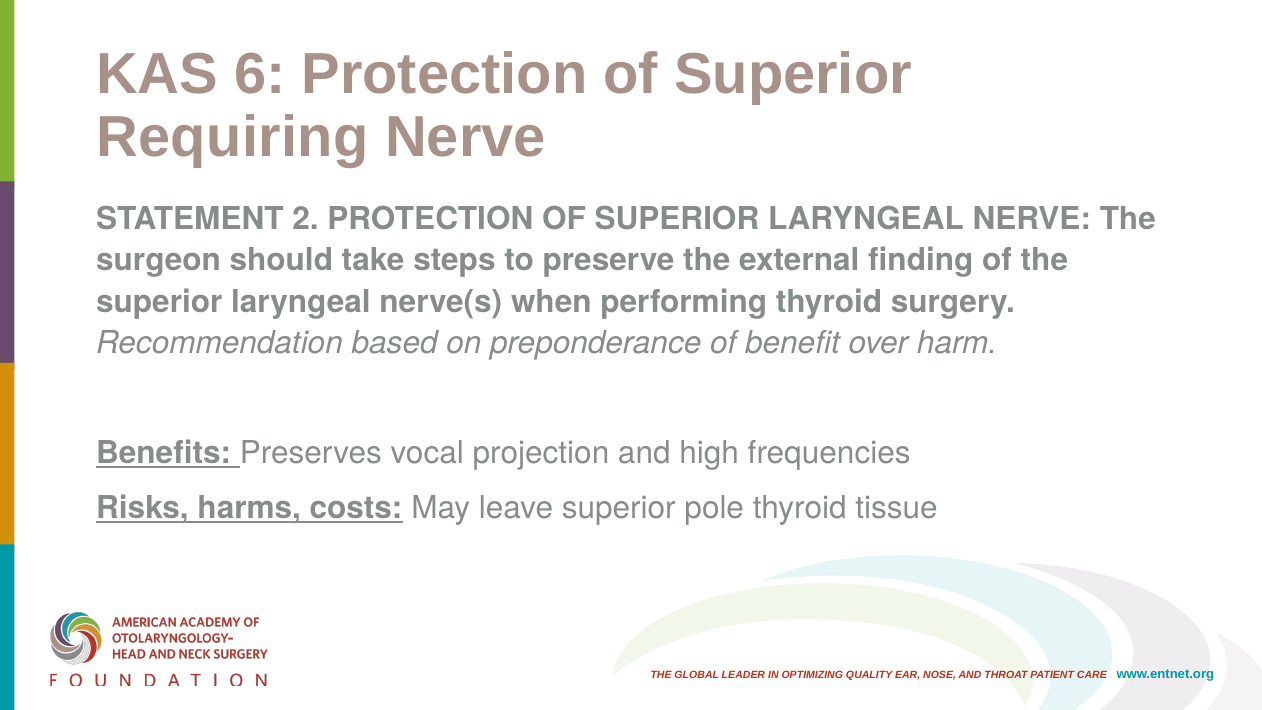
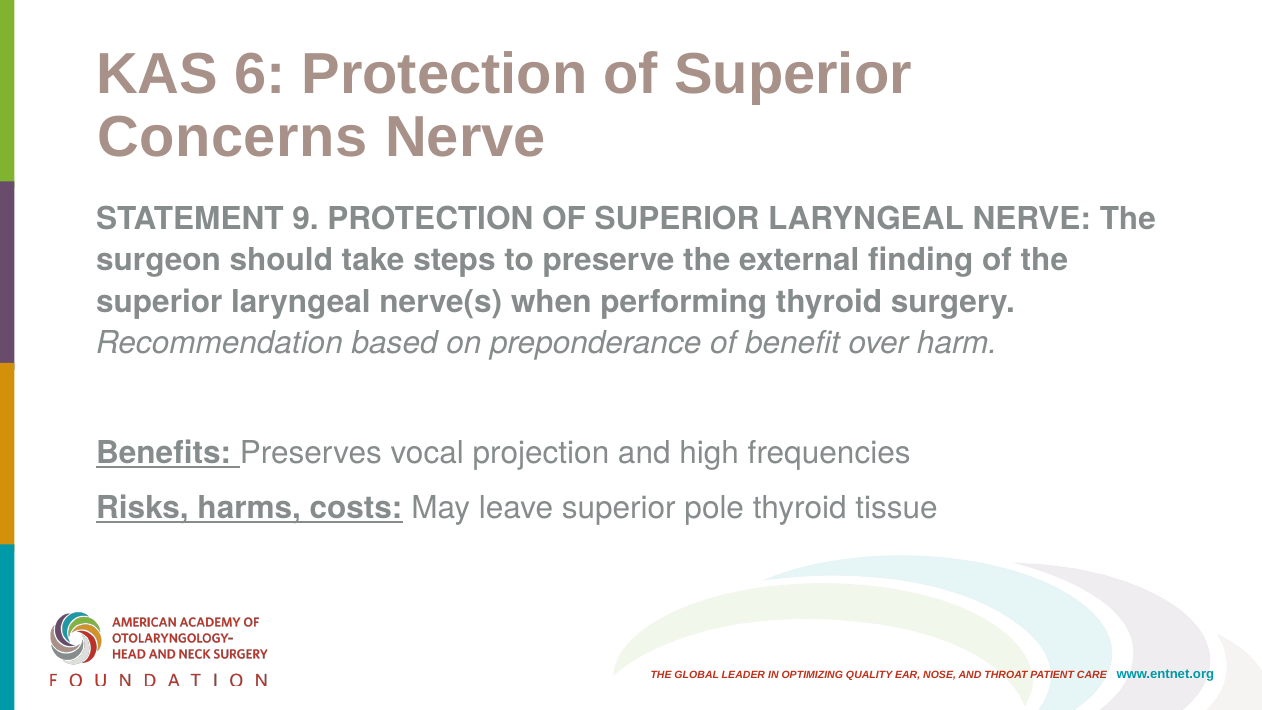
Requiring: Requiring -> Concerns (232, 137)
2: 2 -> 9 (305, 219)
